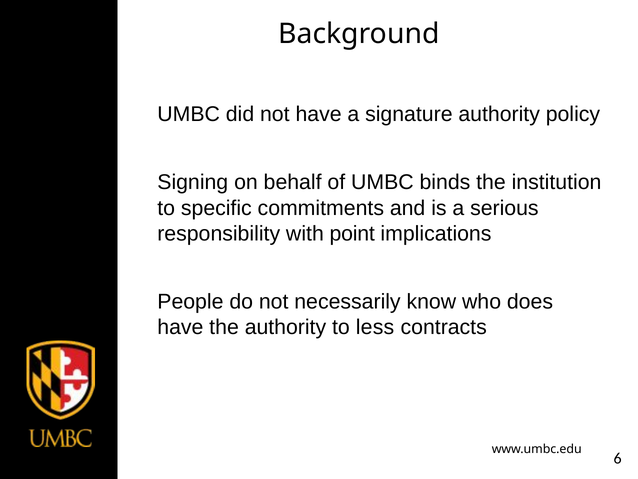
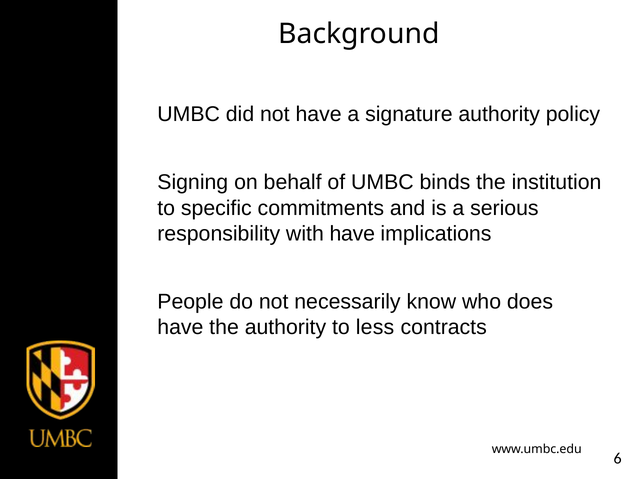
with point: point -> have (352, 233)
